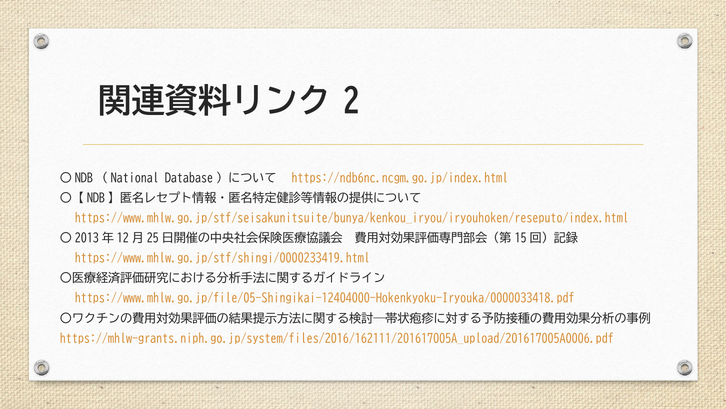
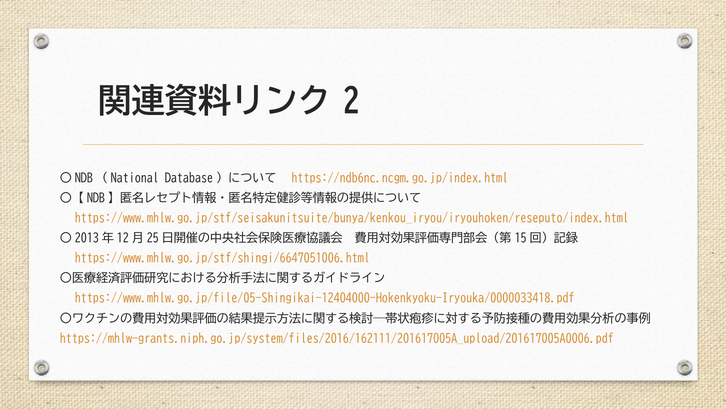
https://www.mhlw.go.jp/stf/shingi/0000233419.html: https://www.mhlw.go.jp/stf/shingi/0000233419.html -> https://www.mhlw.go.jp/stf/shingi/6647051006.html (222, 258)
